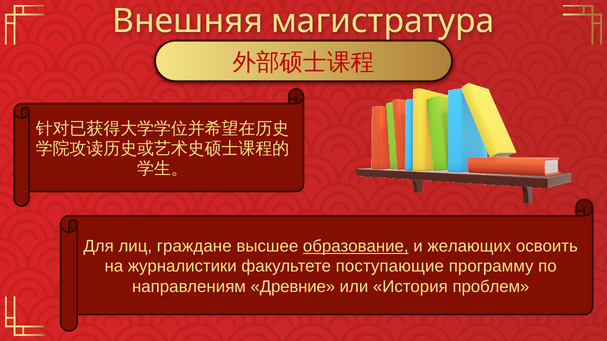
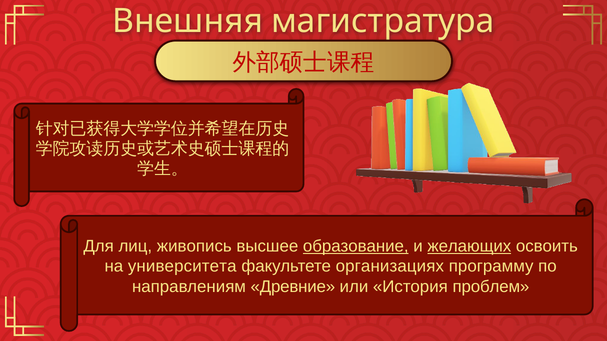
граждане: граждане -> живопись (194, 246)
желающих underline: none -> present (469, 246)
журналистики: журналистики -> университета (182, 267)
поступающие: поступающие -> организациях (390, 267)
